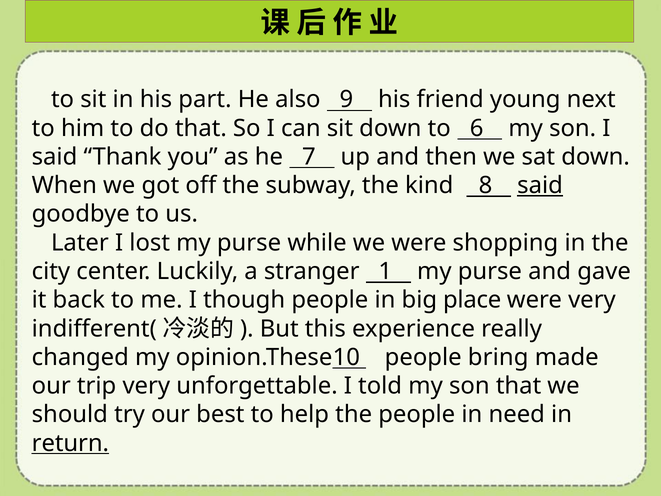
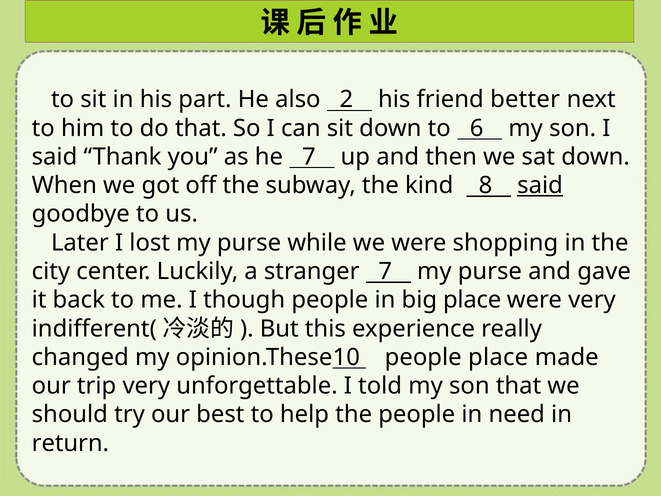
9: 9 -> 2 (346, 99)
young: young -> better (525, 99)
stranger 1: 1 -> 7 (385, 271)
people bring: bring -> place (498, 357)
return underline: present -> none (70, 443)
